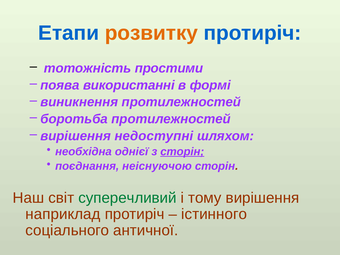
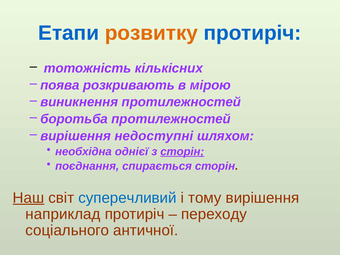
простими: простими -> кількісних (169, 68)
використанні: використанні -> розкривають (129, 85)
формі: формі -> мірою (210, 85)
неіснуючою: неіснуючою -> спирається (157, 166)
Наш underline: none -> present (28, 198)
суперечливий colour: green -> blue (127, 198)
істинного: істинного -> переходу (214, 214)
